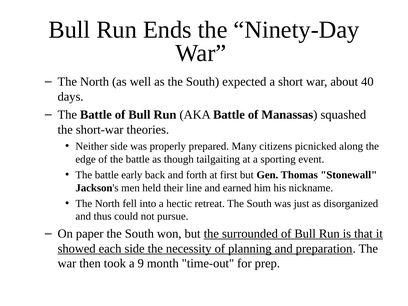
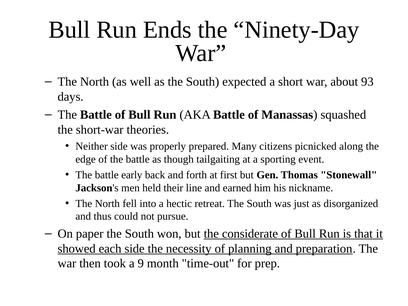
40: 40 -> 93 (367, 82)
surrounded: surrounded -> considerate (250, 234)
